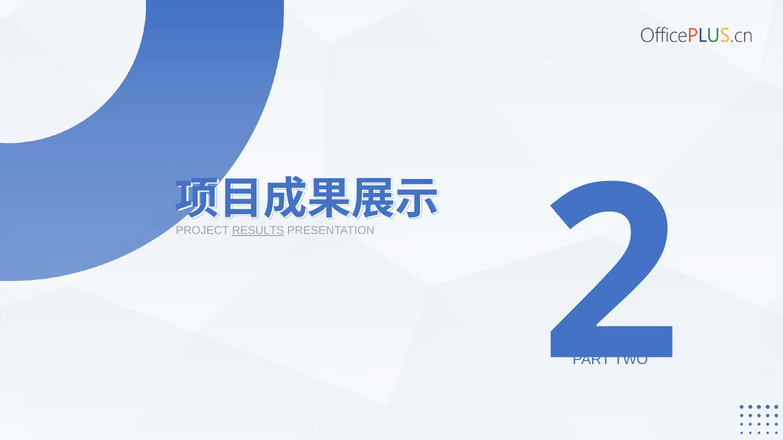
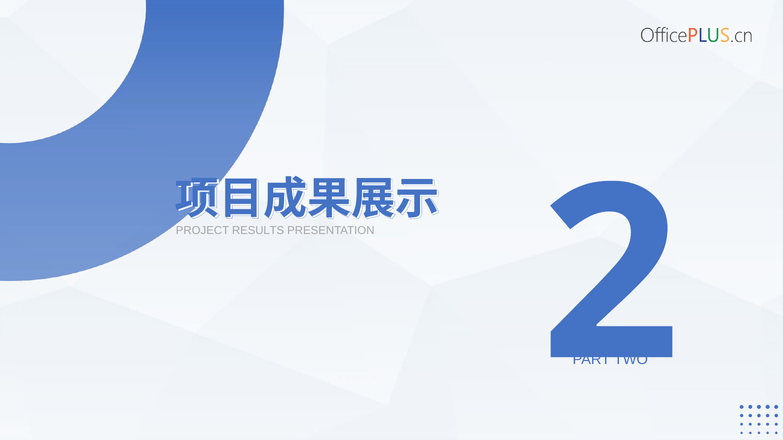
RESULTS underline: present -> none (258, 231)
